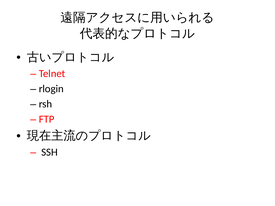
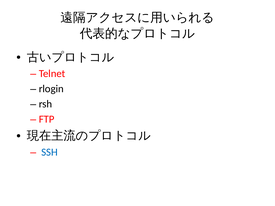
SSH colour: black -> blue (49, 152)
